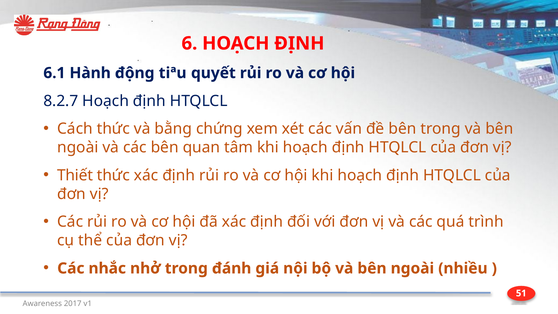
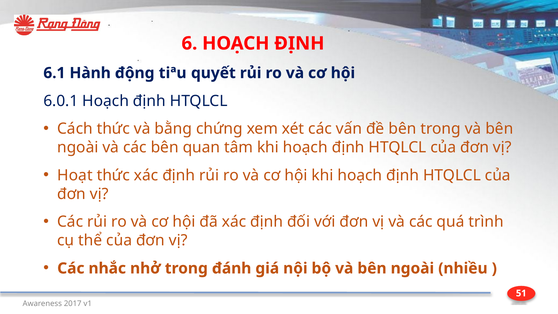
8.2.7: 8.2.7 -> 6.0.1 (61, 101)
Thiết: Thiết -> Hoạt (75, 175)
